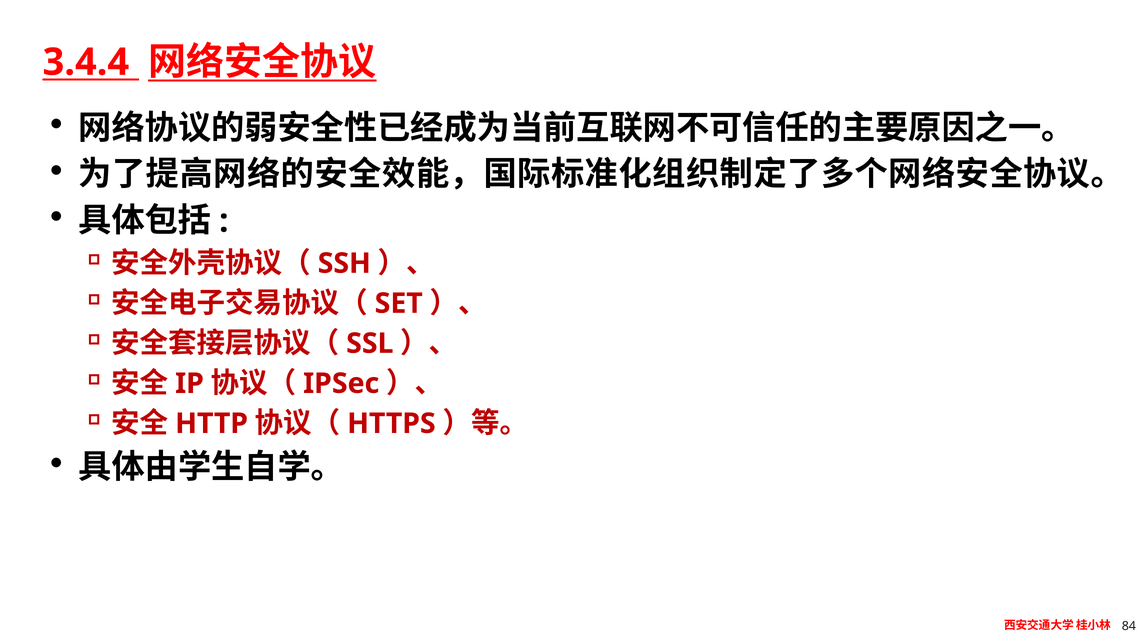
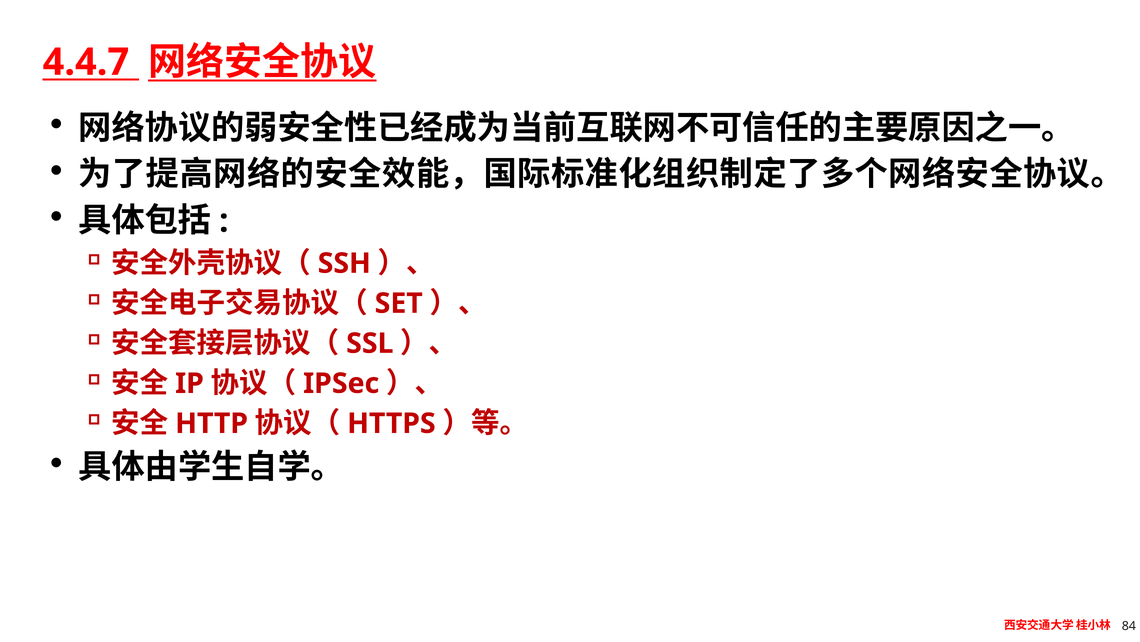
3.4.4: 3.4.4 -> 4.4.7 (86, 62)
